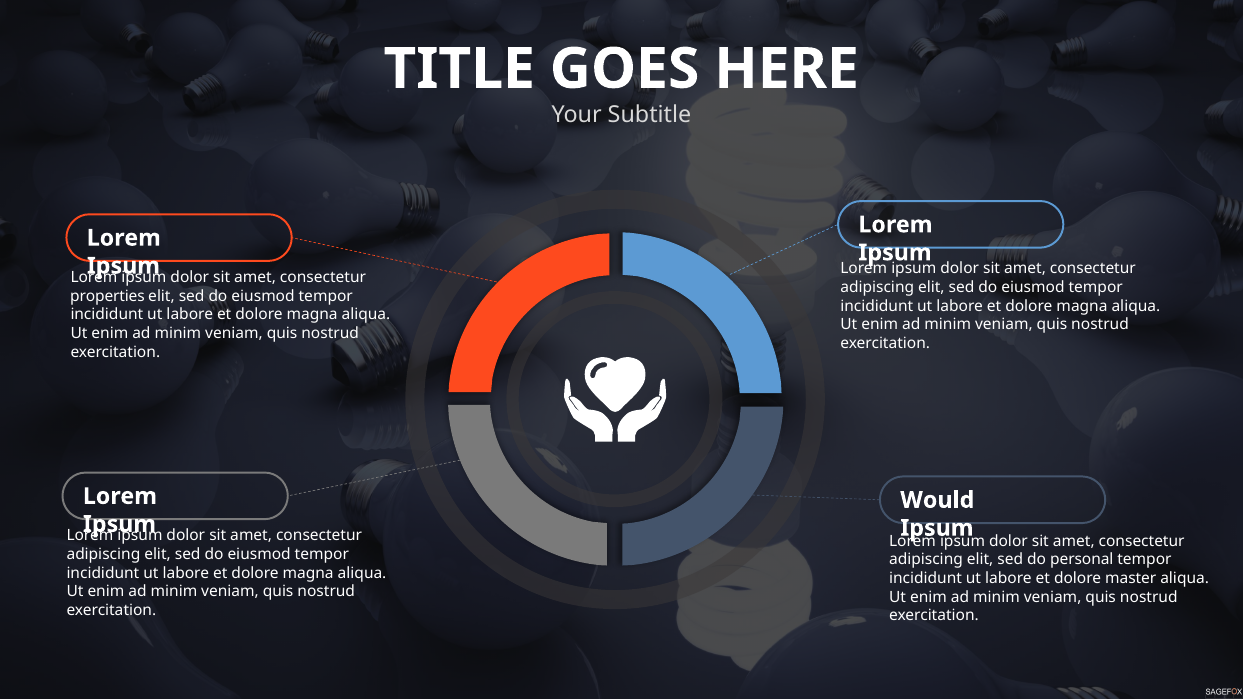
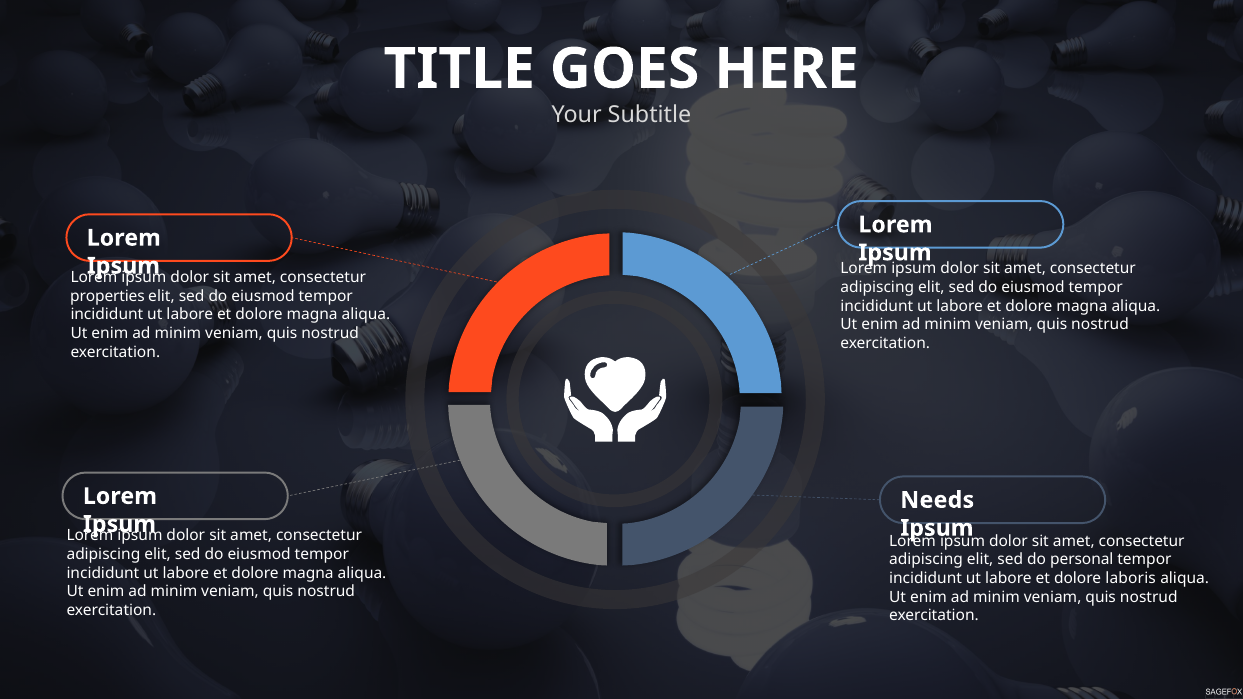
Would: Would -> Needs (937, 500)
master: master -> laboris (1131, 579)
